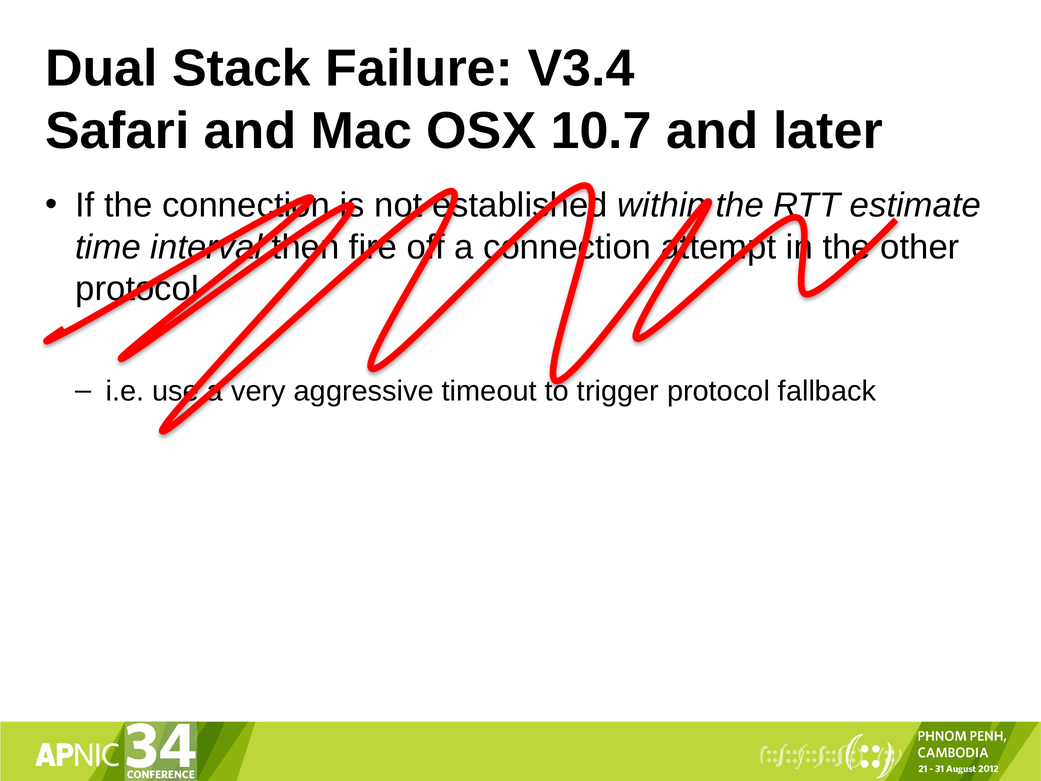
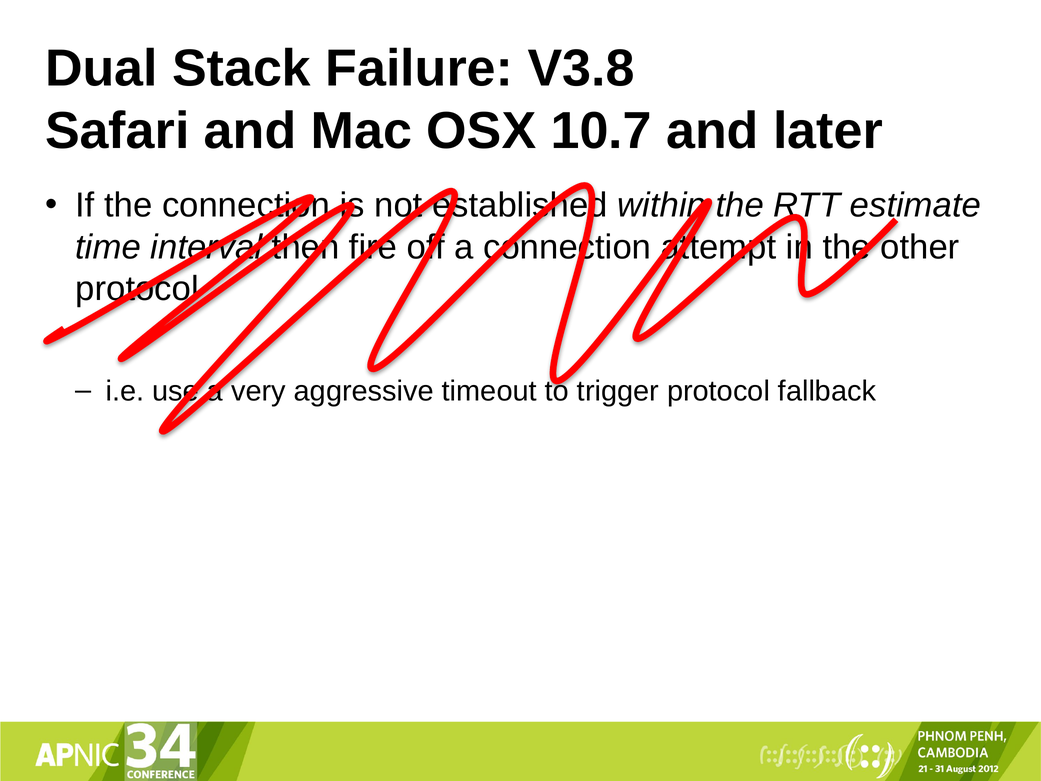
V3.4: V3.4 -> V3.8 (581, 69)
